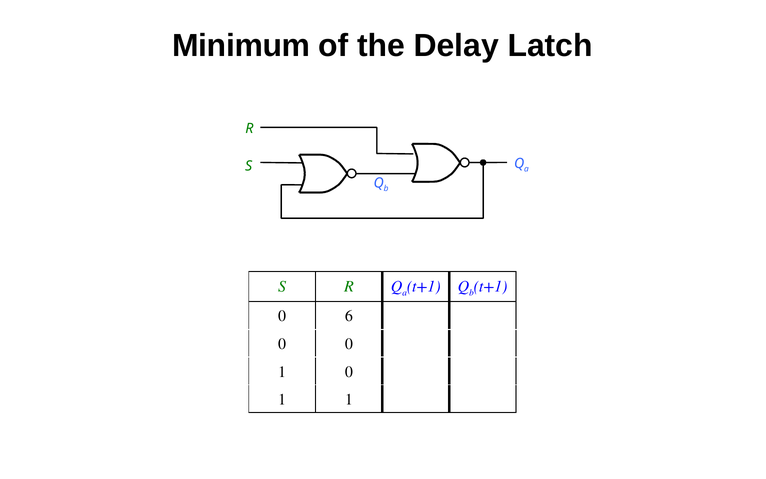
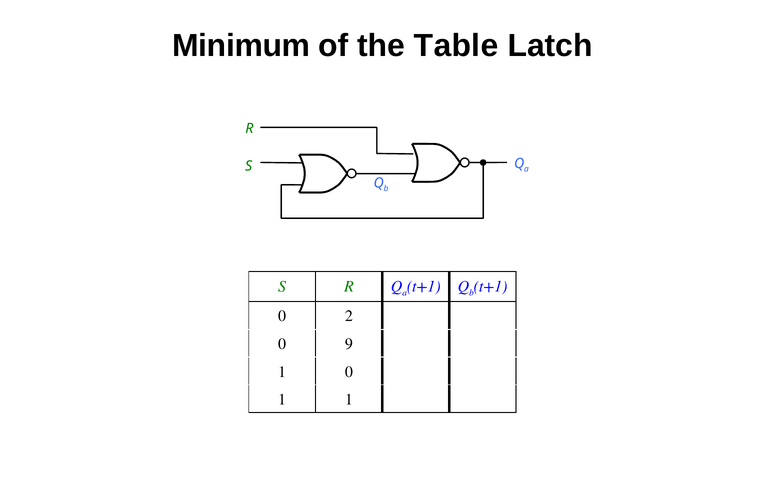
Delay: Delay -> Table (456, 46)
6: 6 -> 2 (349, 316)
0 0: 0 -> 9 (349, 344)
